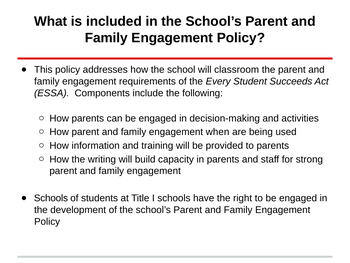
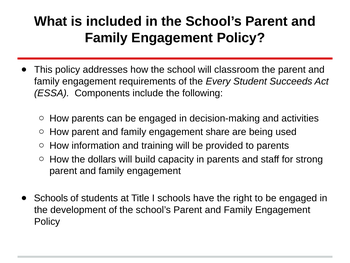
when: when -> share (218, 132)
writing: writing -> dollars (102, 159)
